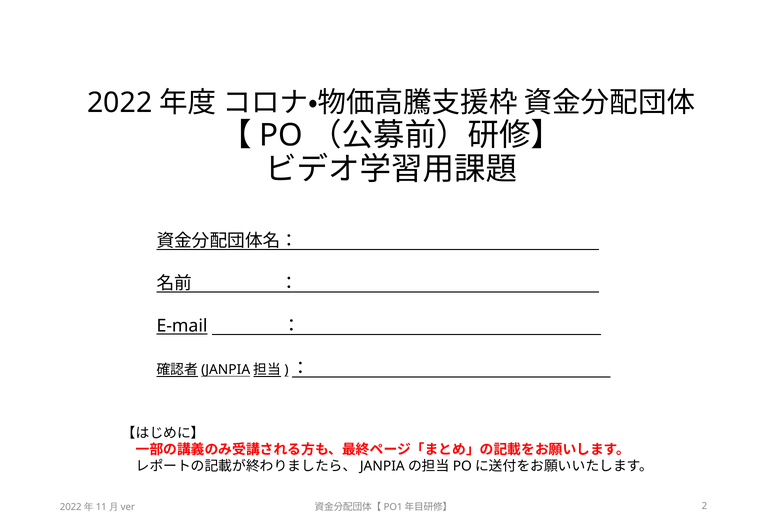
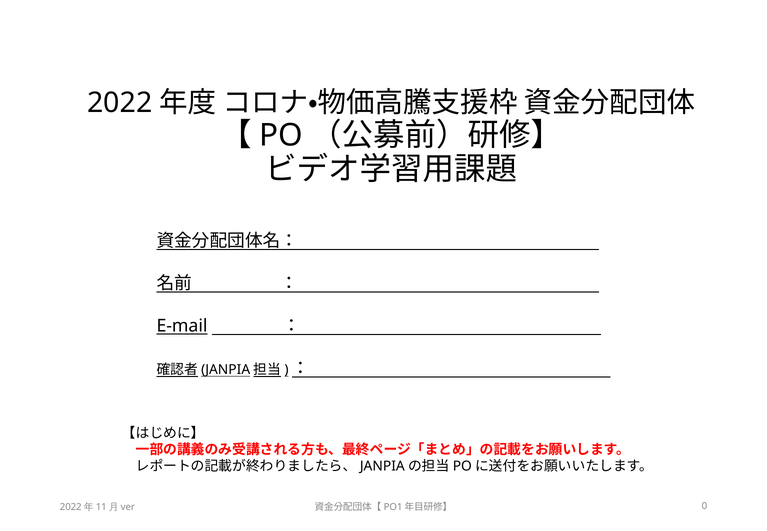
2: 2 -> 0 (705, 506)
